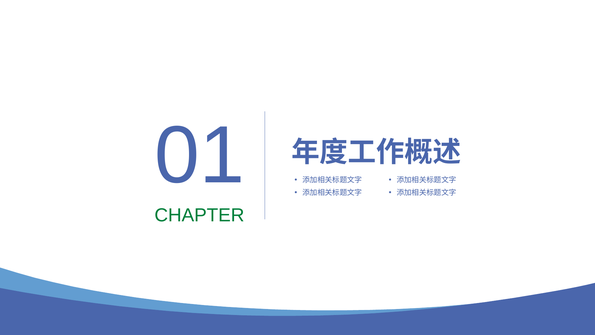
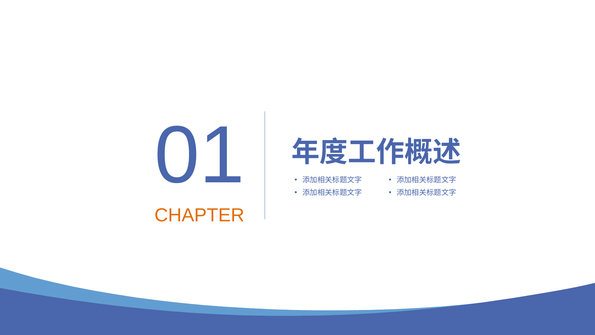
CHAPTER colour: green -> orange (199, 215)
